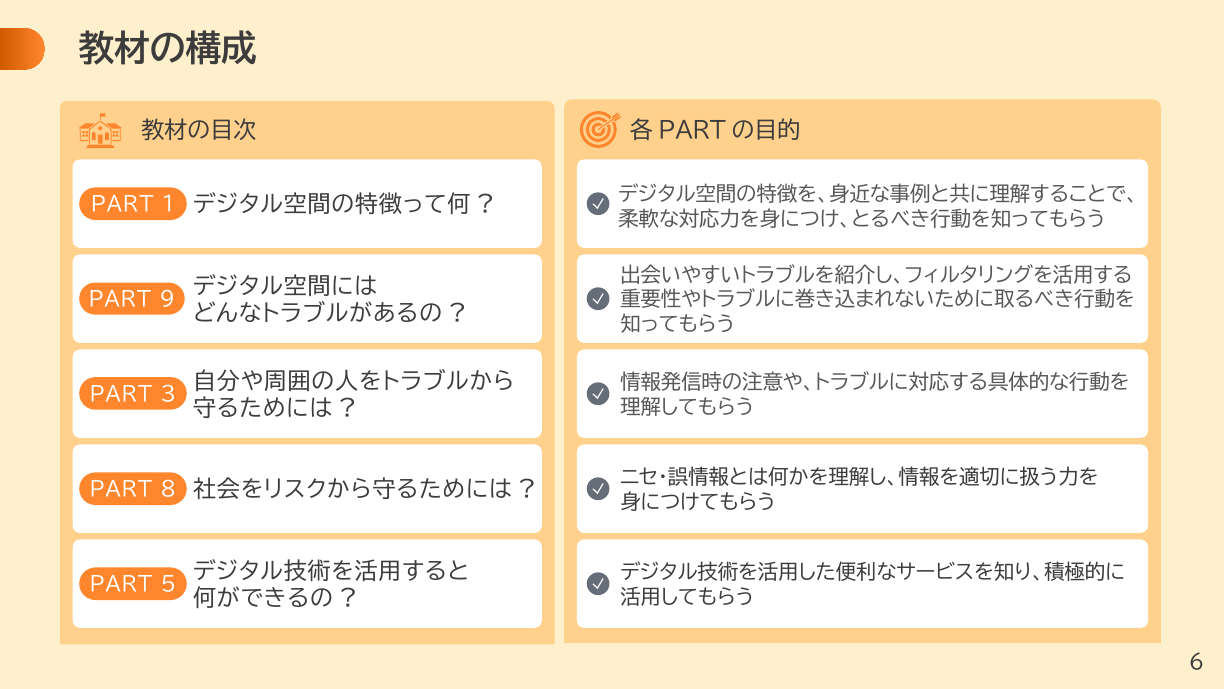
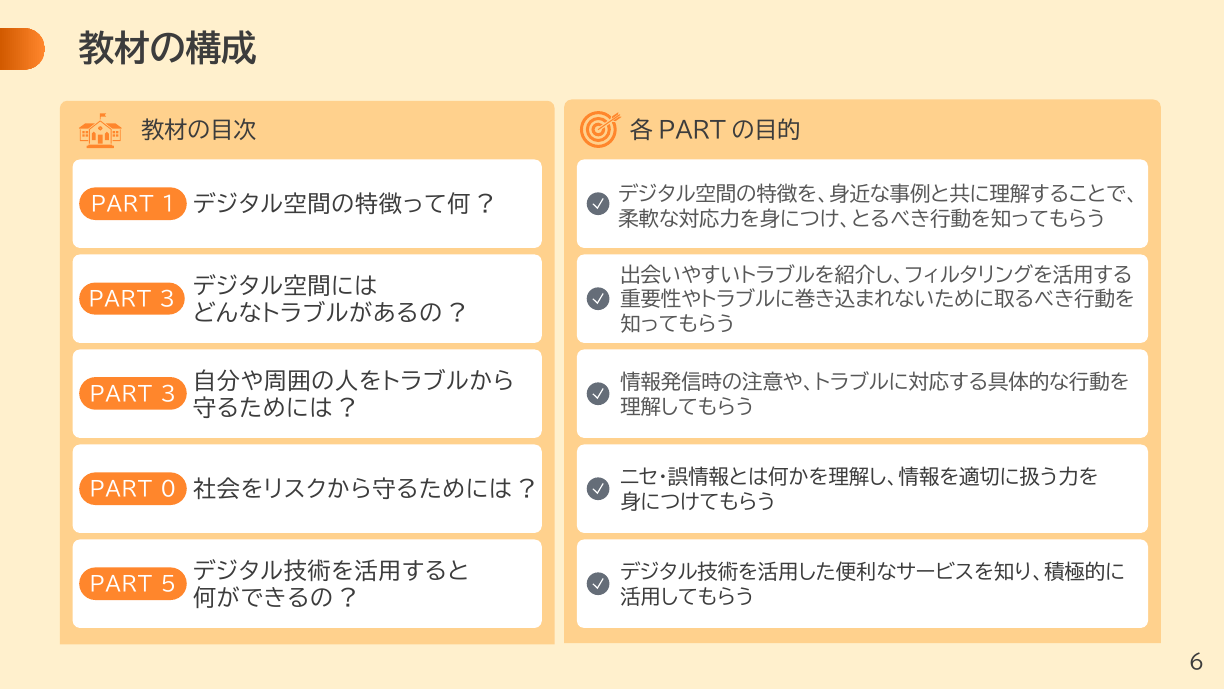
9: 9 -> 3 (167, 300)
8: 8 -> 0 (168, 490)
